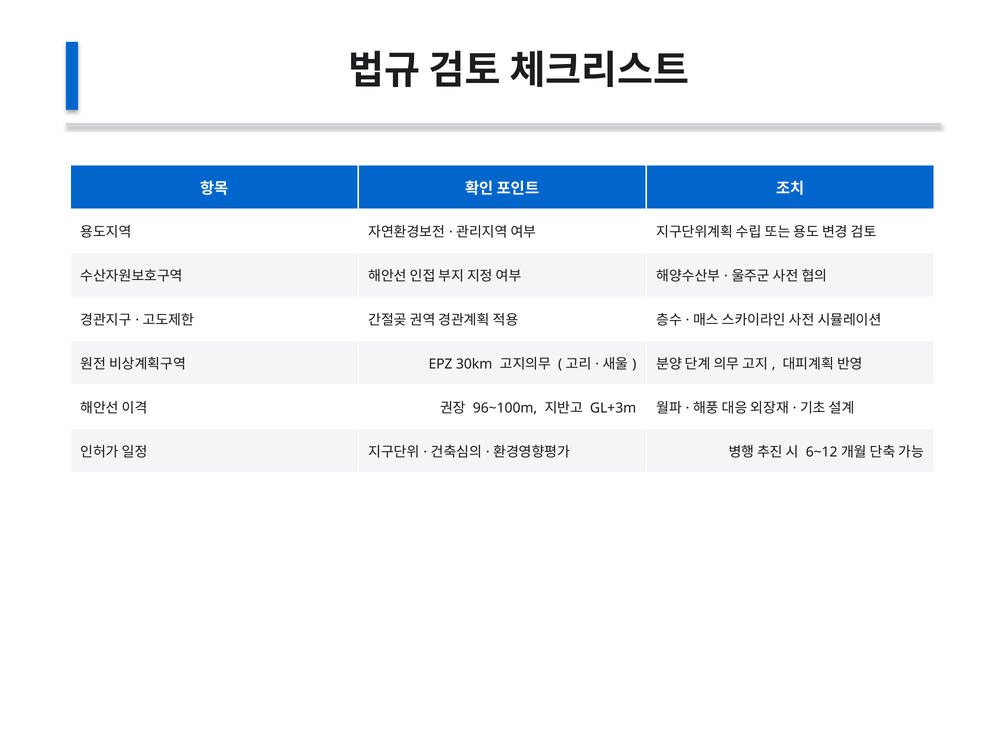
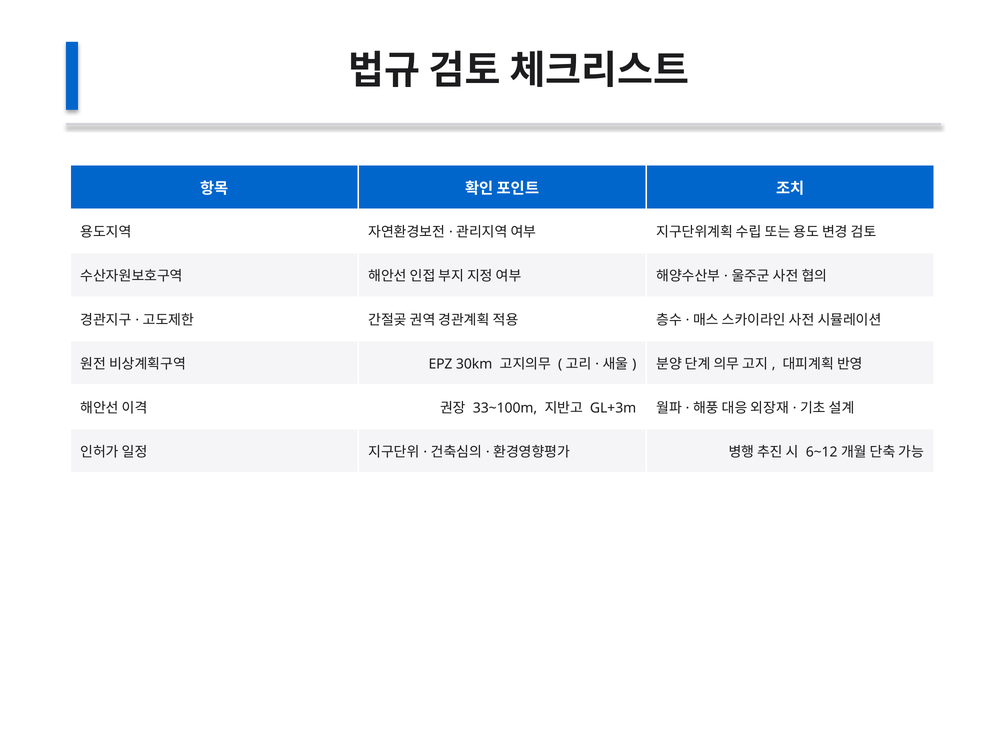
96~100m: 96~100m -> 33~100m (505, 408)
